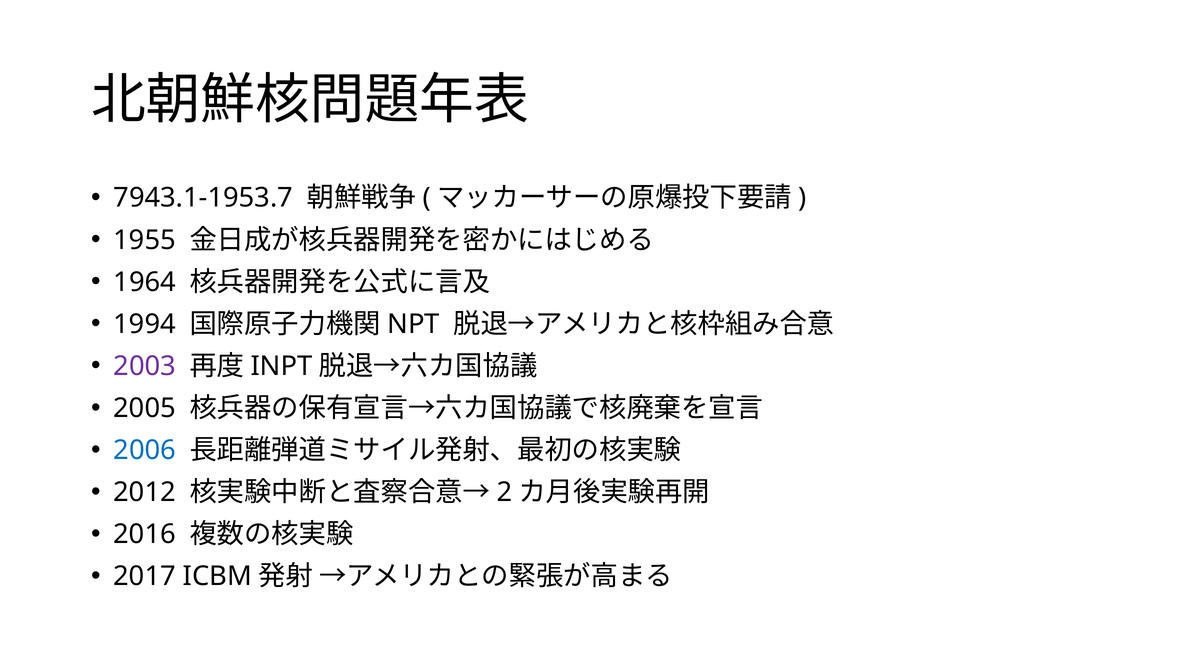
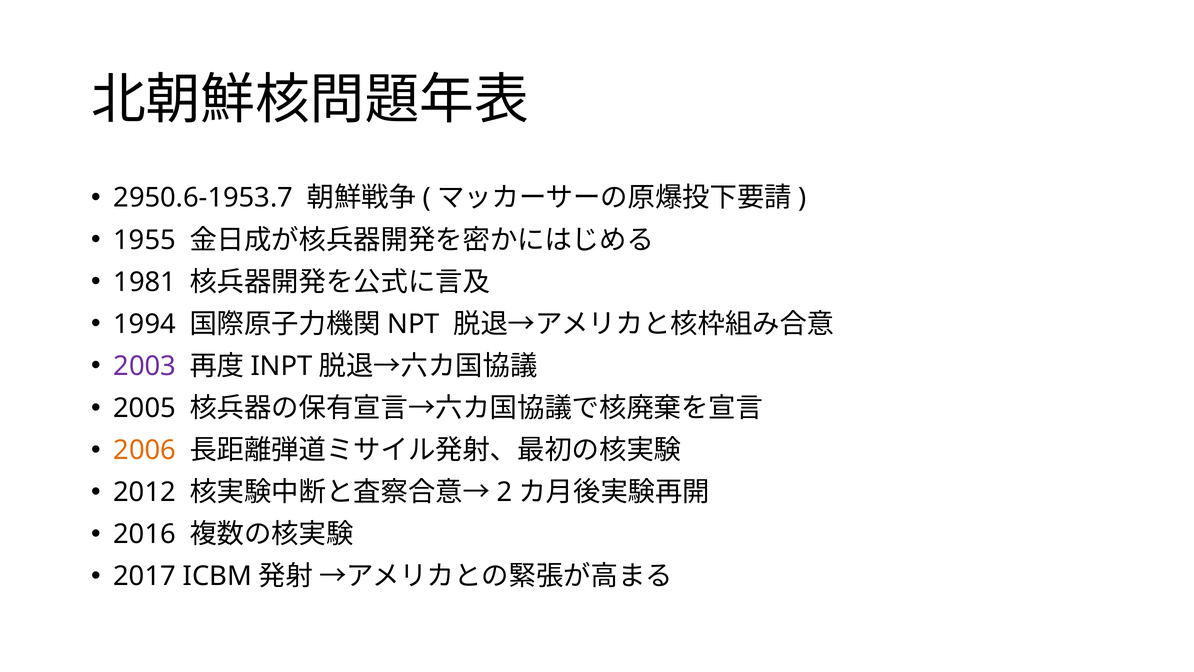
7943.1-1953.7: 7943.1-1953.7 -> 2950.6-1953.7 (203, 198)
1964: 1964 -> 1981 (145, 282)
2006 colour: blue -> orange (145, 450)
